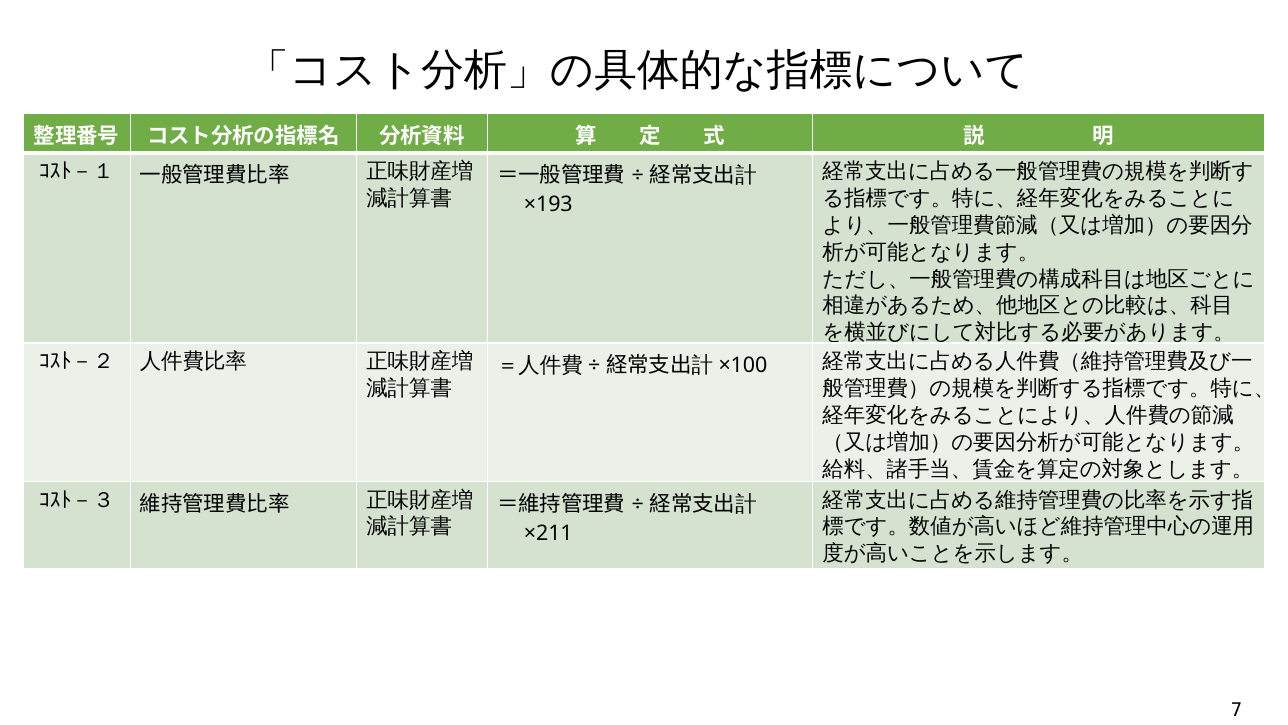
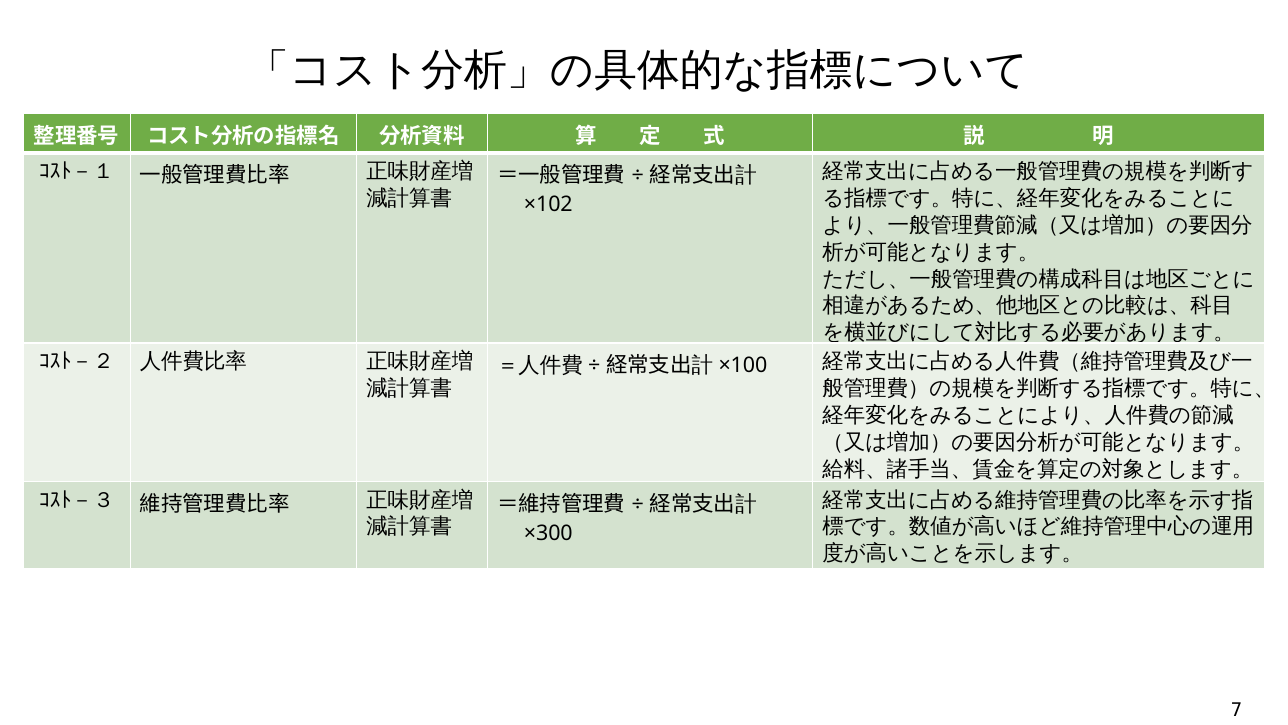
×193: ×193 -> ×102 (548, 205)
×211: ×211 -> ×300 (548, 533)
